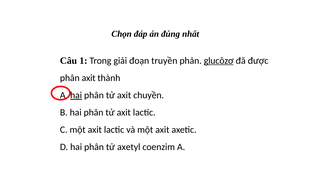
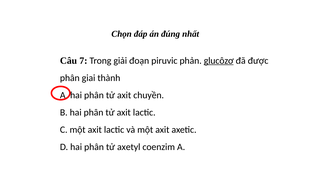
1: 1 -> 7 (83, 61)
truyền: truyền -> piruvic (164, 61)
phân axit: axit -> giai (89, 78)
hai underline: present -> none (76, 95)
